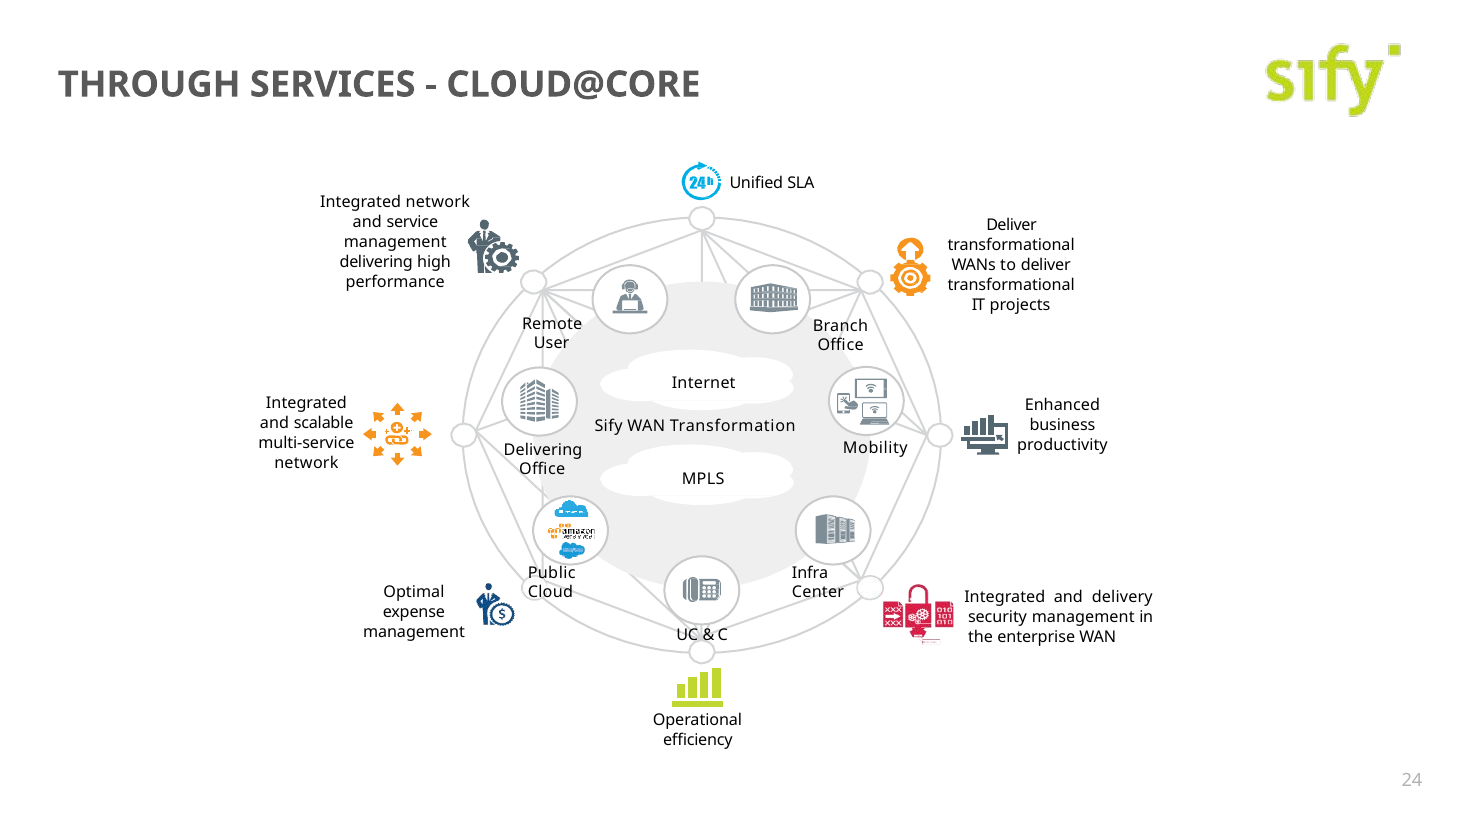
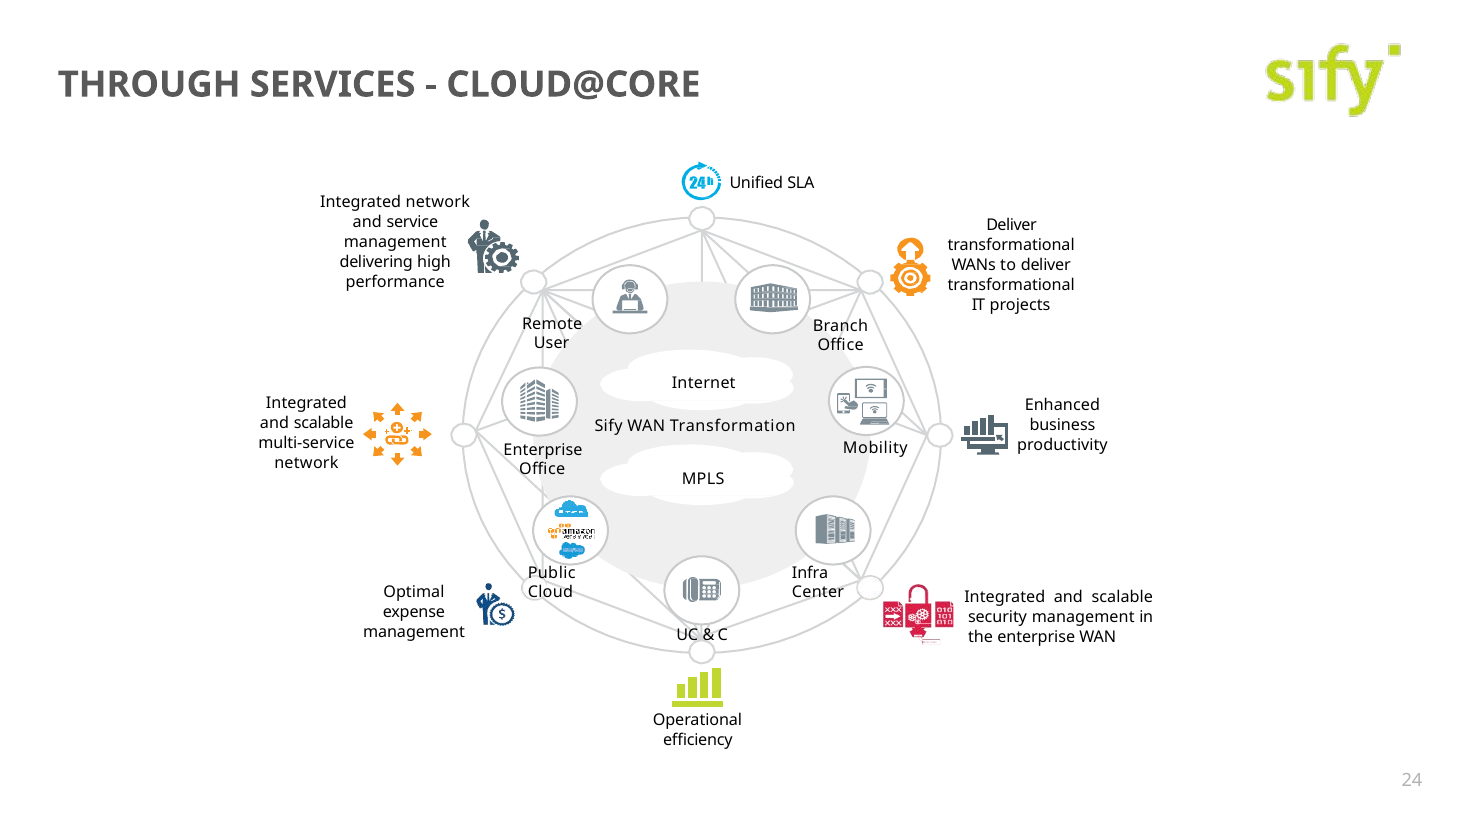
Delivering: Delivering -> Enterprise (543, 450)
delivery: delivery -> scalable (1122, 597)
